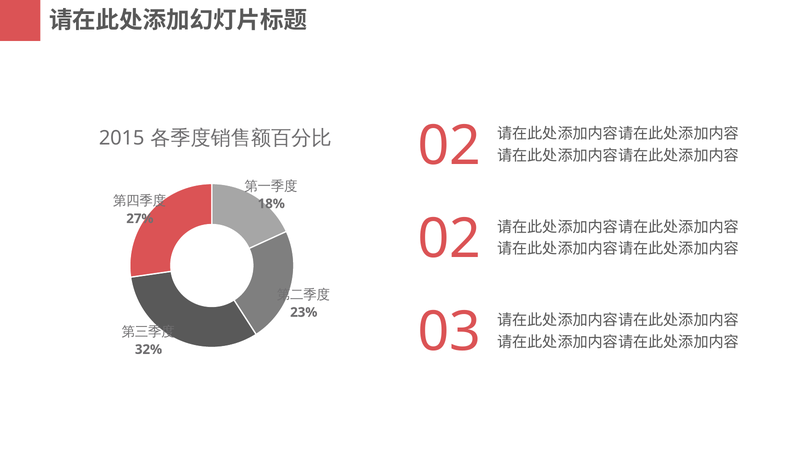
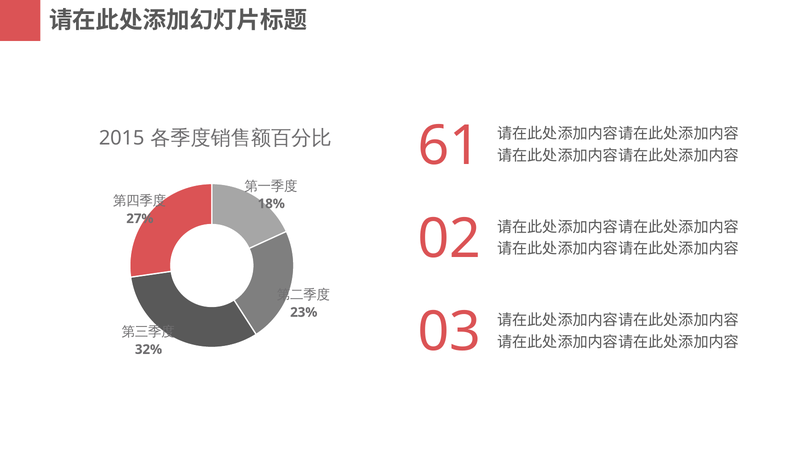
02: 02 -> 61 (449, 146)
